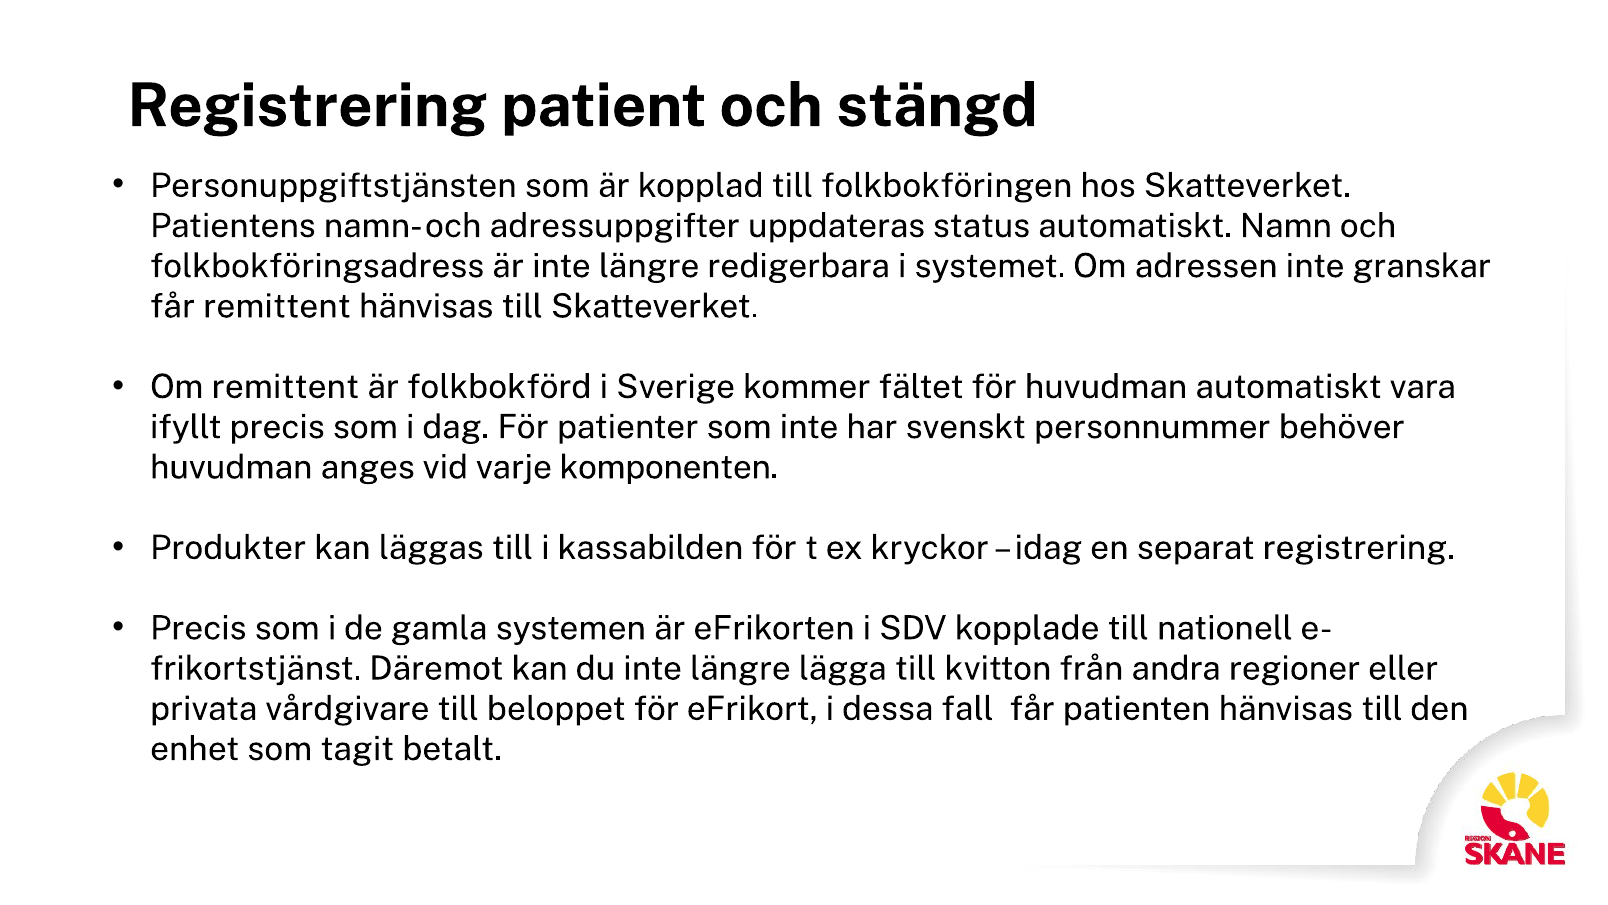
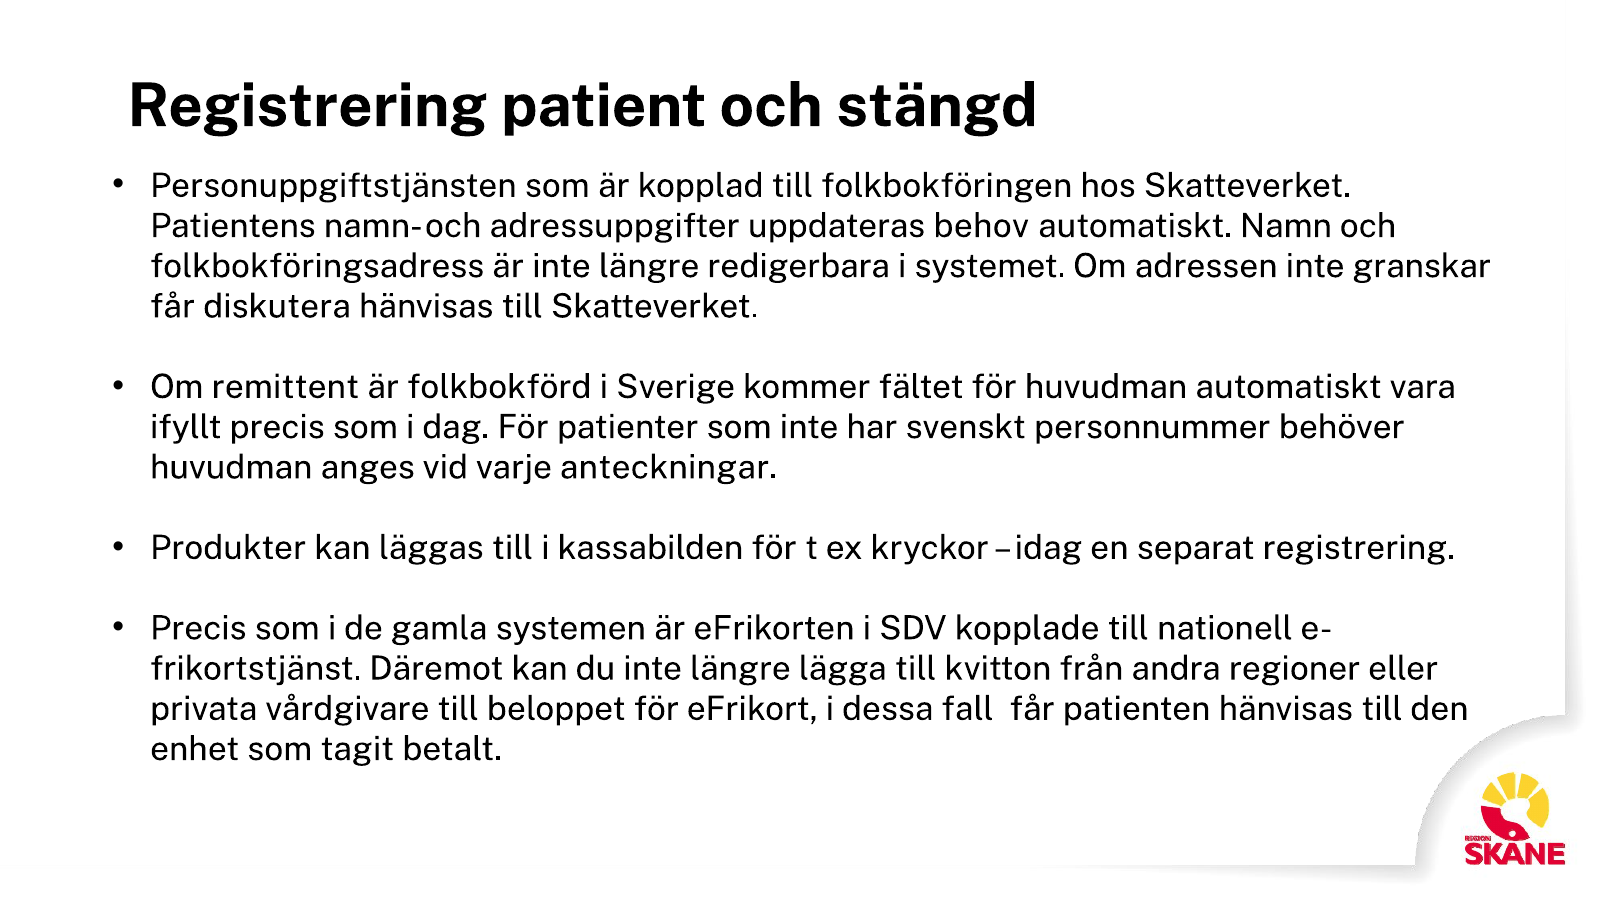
status: status -> behov (981, 226)
får remittent: remittent -> diskutera (277, 306)
komponenten: komponenten -> anteckningar (668, 467)
